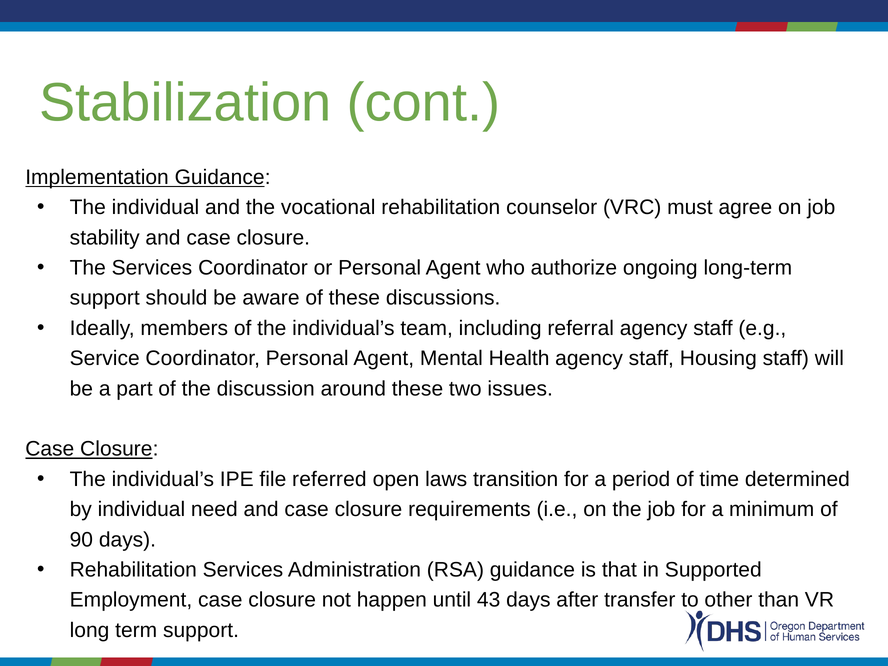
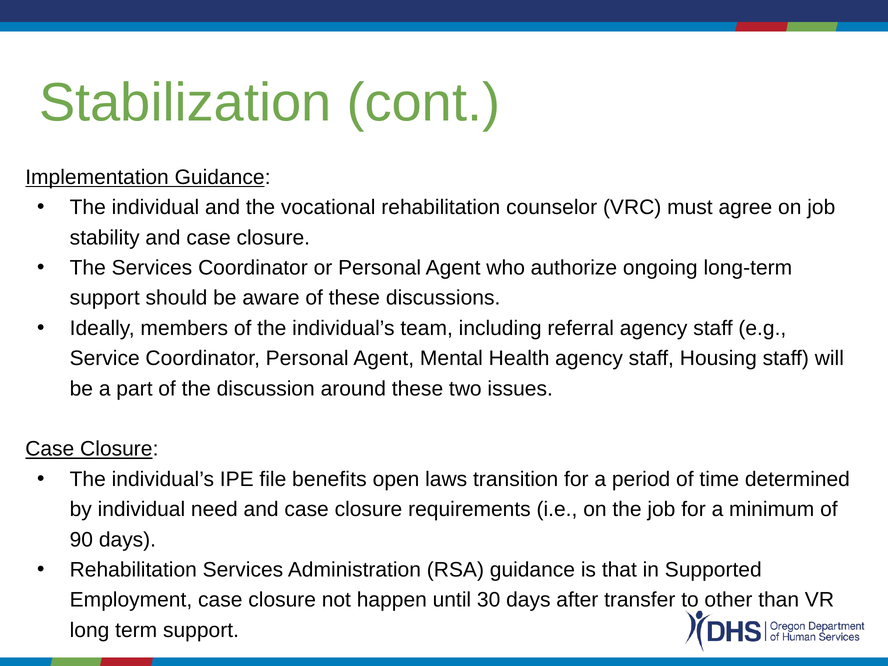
referred: referred -> benefits (329, 479)
43: 43 -> 30 (489, 600)
